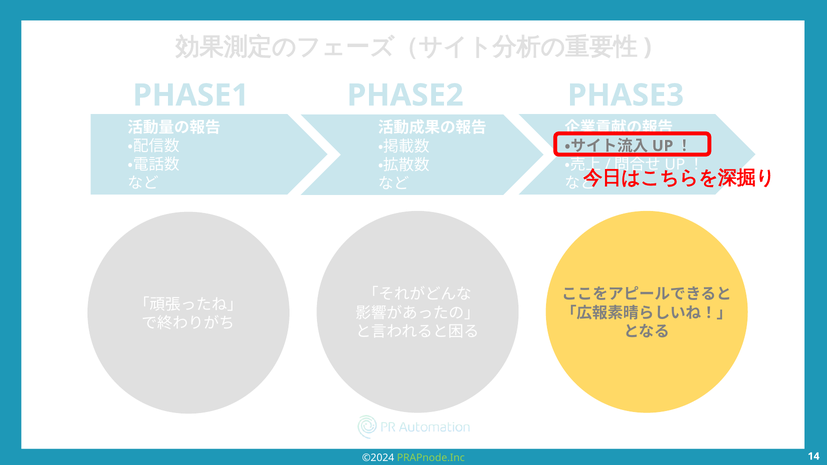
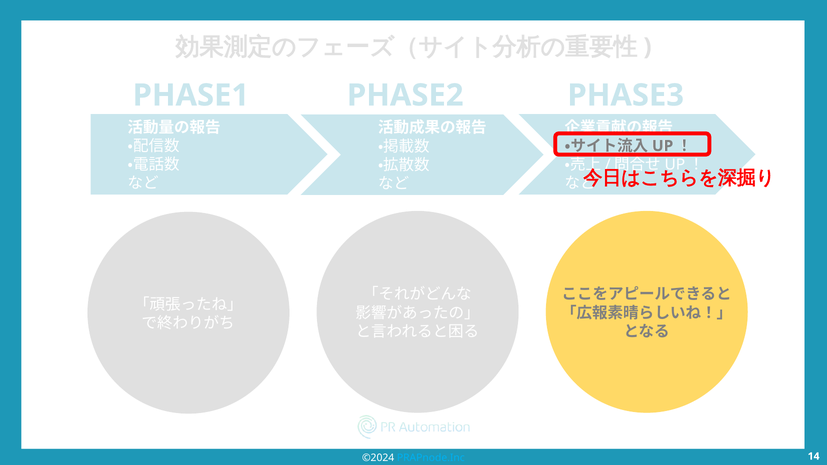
PRAPnode.Inc colour: light green -> light blue (431, 458)
